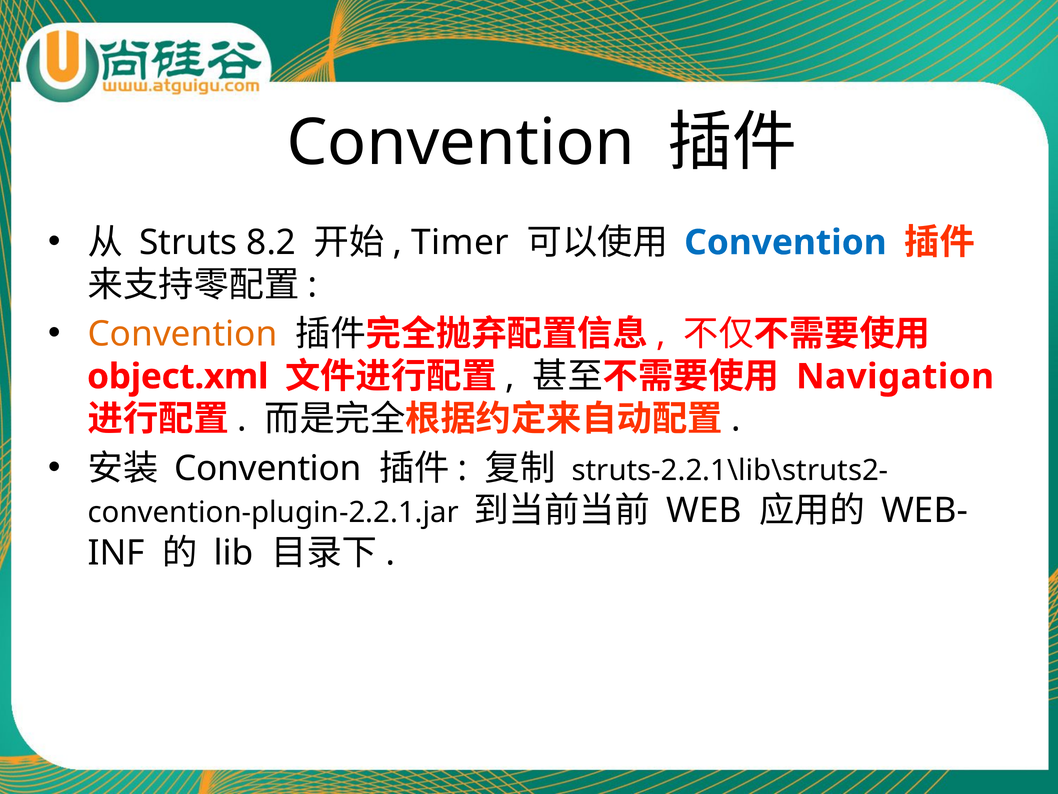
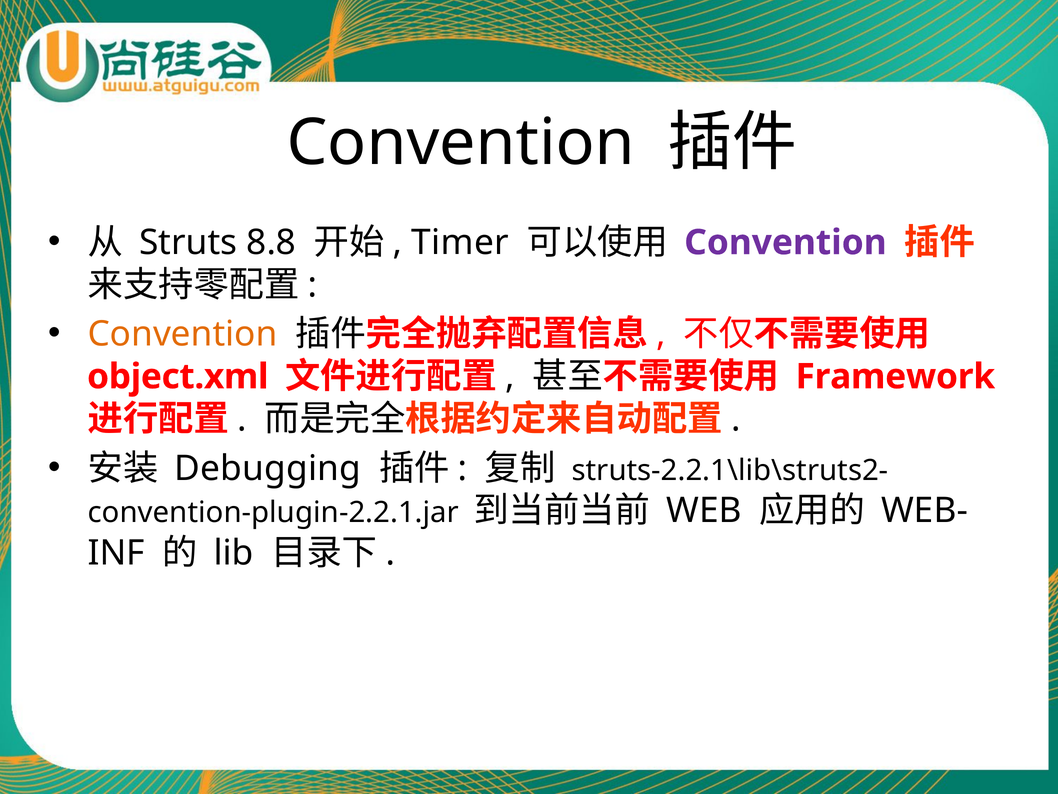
8.2: 8.2 -> 8.8 (271, 242)
Convention colour: blue -> purple (785, 242)
Navigation: Navigation -> Framework (895, 376)
Convention: Convention -> Debugging (268, 468)
